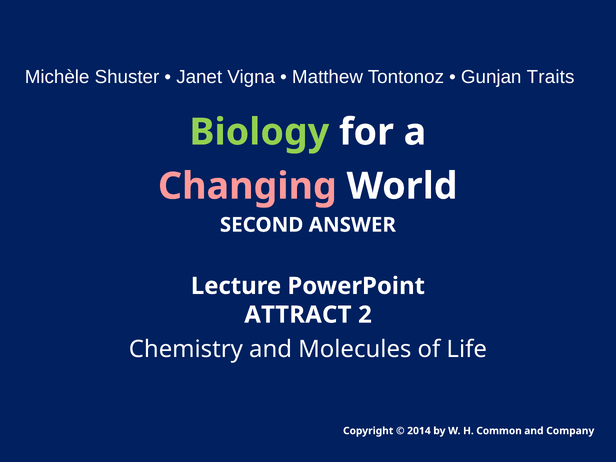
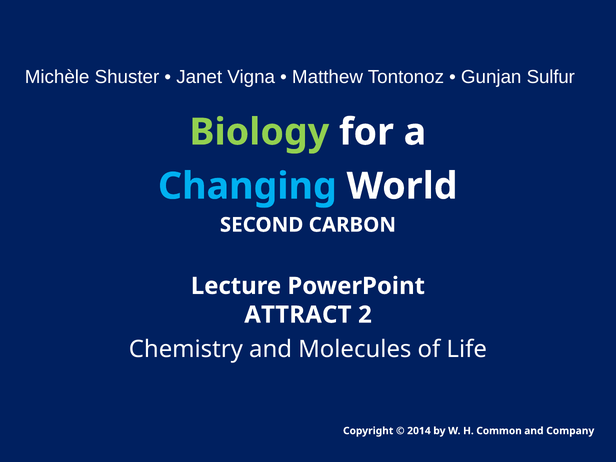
Traits: Traits -> Sulfur (551, 77)
Changing colour: pink -> light blue (247, 186)
ANSWER: ANSWER -> CARBON (352, 225)
